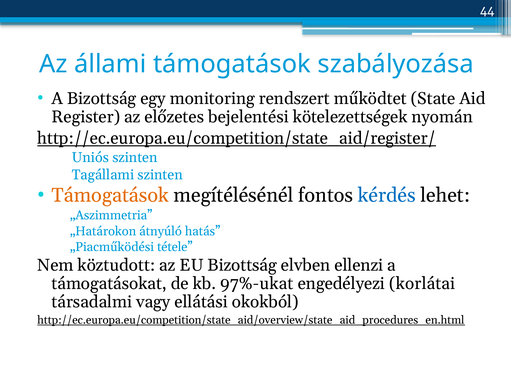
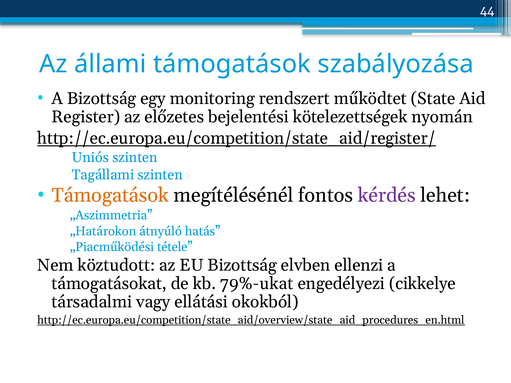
kérdés colour: blue -> purple (387, 196)
97%-ukat: 97%-ukat -> 79%-ukat (257, 284)
korlátai: korlátai -> cikkelye (422, 284)
